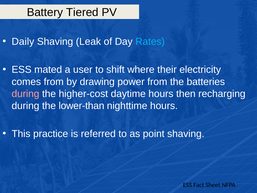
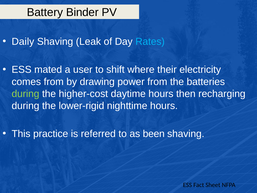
Tiered: Tiered -> Binder (82, 12)
during colour: pink -> light green (25, 94)
lower-than: lower-than -> lower-rigid (81, 106)
point: point -> been (154, 134)
